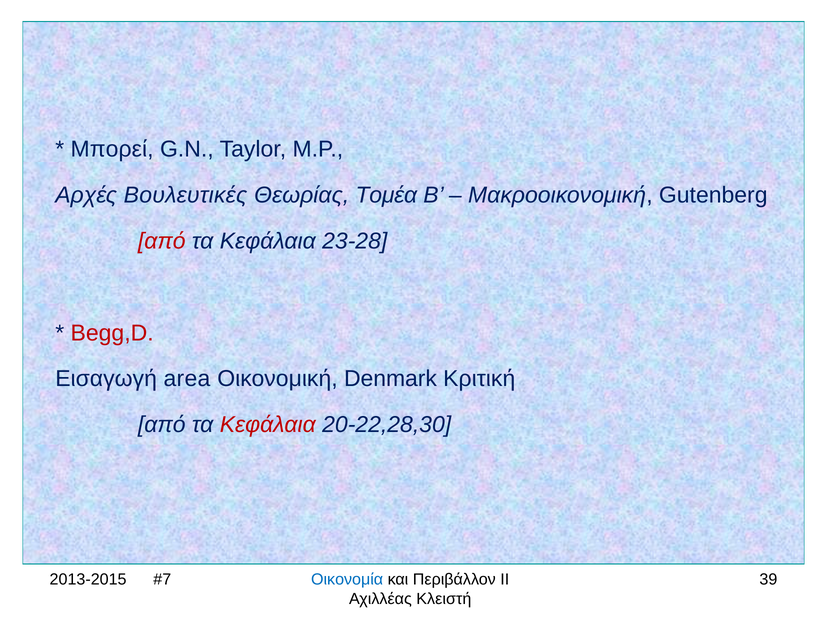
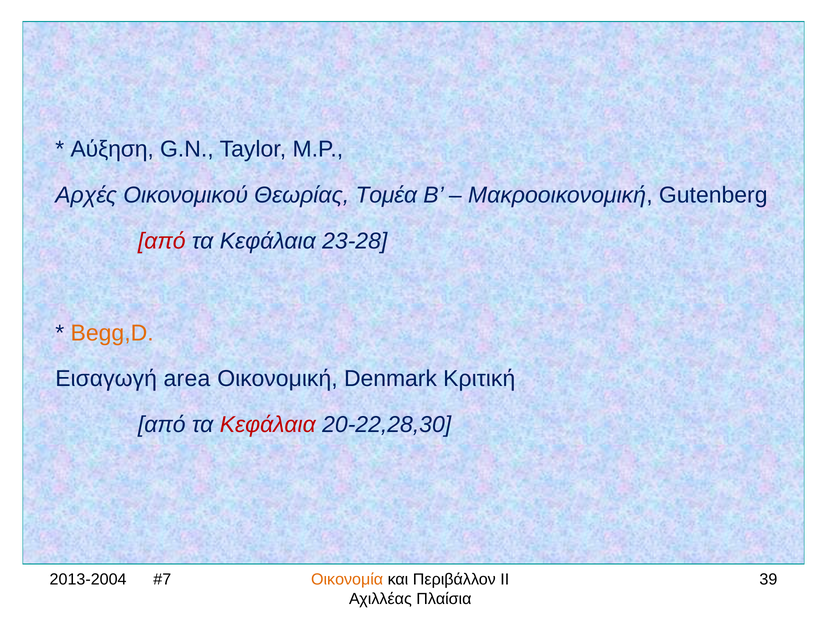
Μπορεί: Μπορεί -> Αύξηση (112, 149)
Βουλευτικές: Βουλευτικές -> Οικονομικού (186, 195)
Begg,D colour: red -> orange (112, 333)
2013-2015: 2013-2015 -> 2013-2004 (88, 580)
Οικονομία colour: blue -> orange (347, 580)
Κλειστή: Κλειστή -> Πλαίσια (444, 599)
